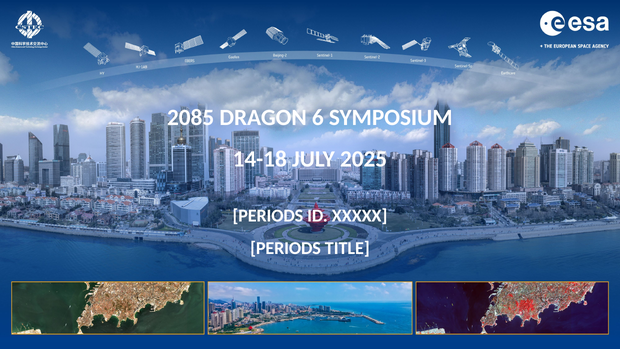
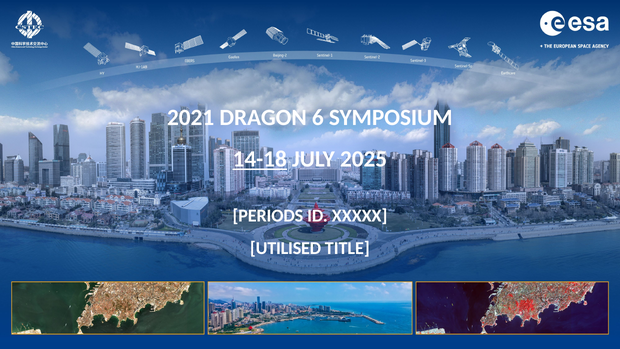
2085: 2085 -> 2021 (191, 117)
14-18 underline: none -> present (260, 159)
PERIODS: PERIODS -> UTILISED (286, 248)
